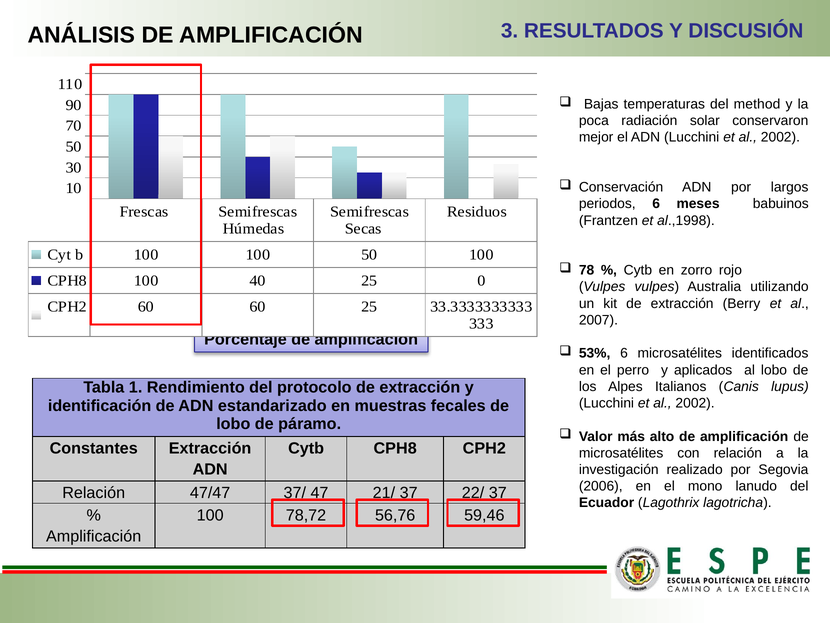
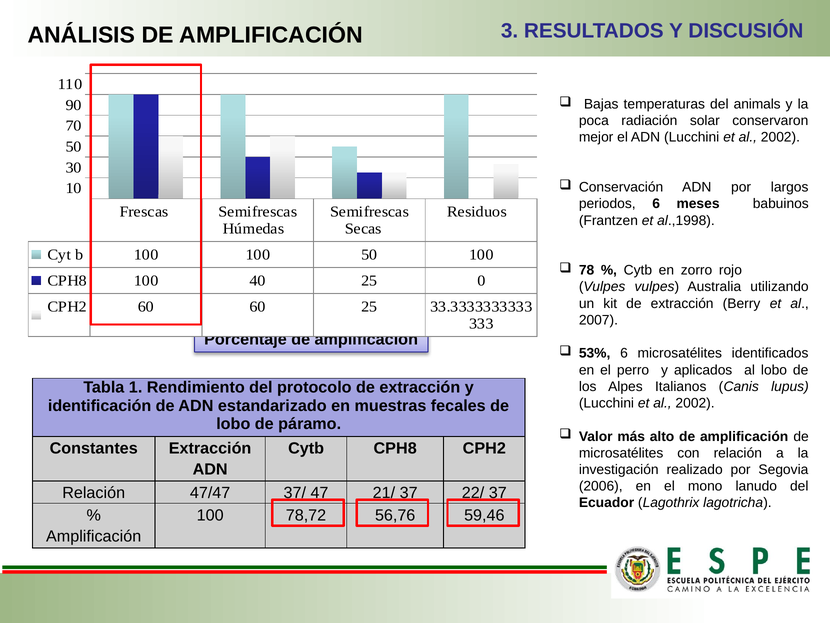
method: method -> animals (757, 104)
